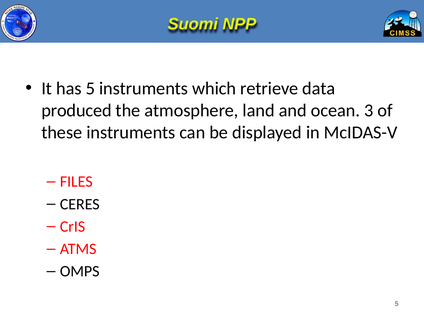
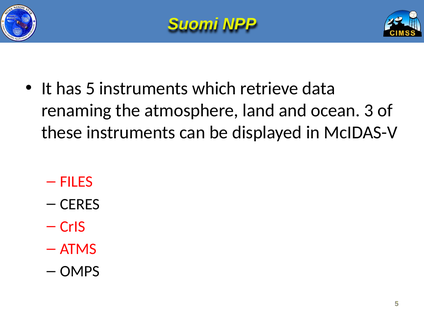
produced: produced -> renaming (76, 110)
